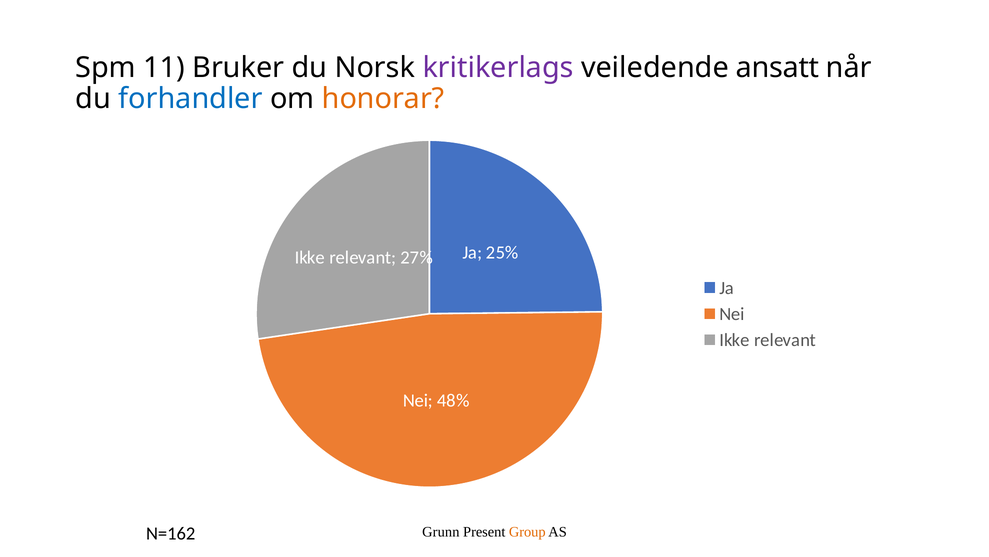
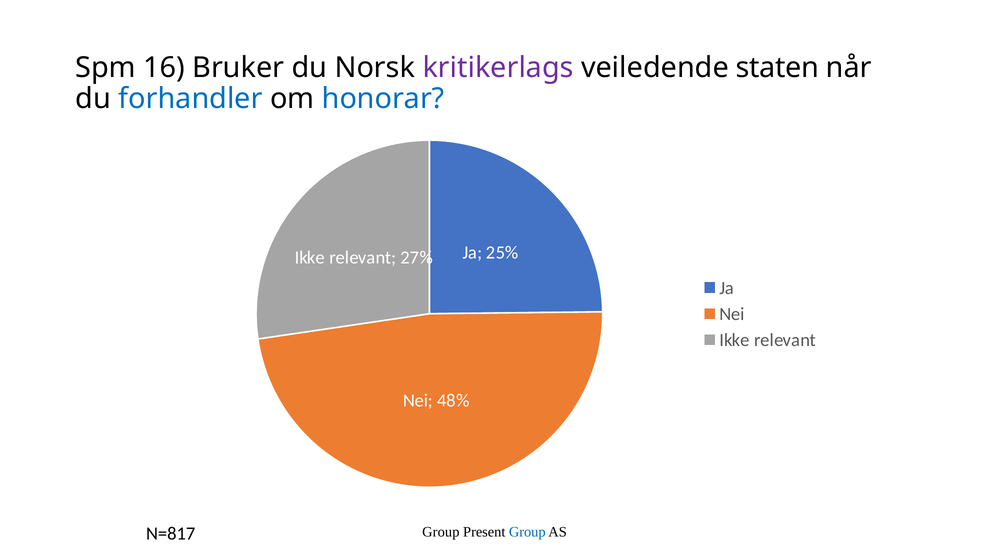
11: 11 -> 16 (164, 68)
ansatt: ansatt -> staten (778, 68)
honorar colour: orange -> blue (383, 99)
Grunn: Grunn -> Group (441, 531)
Group colour: orange -> blue (527, 531)
N=162: N=162 -> N=817 (171, 533)
